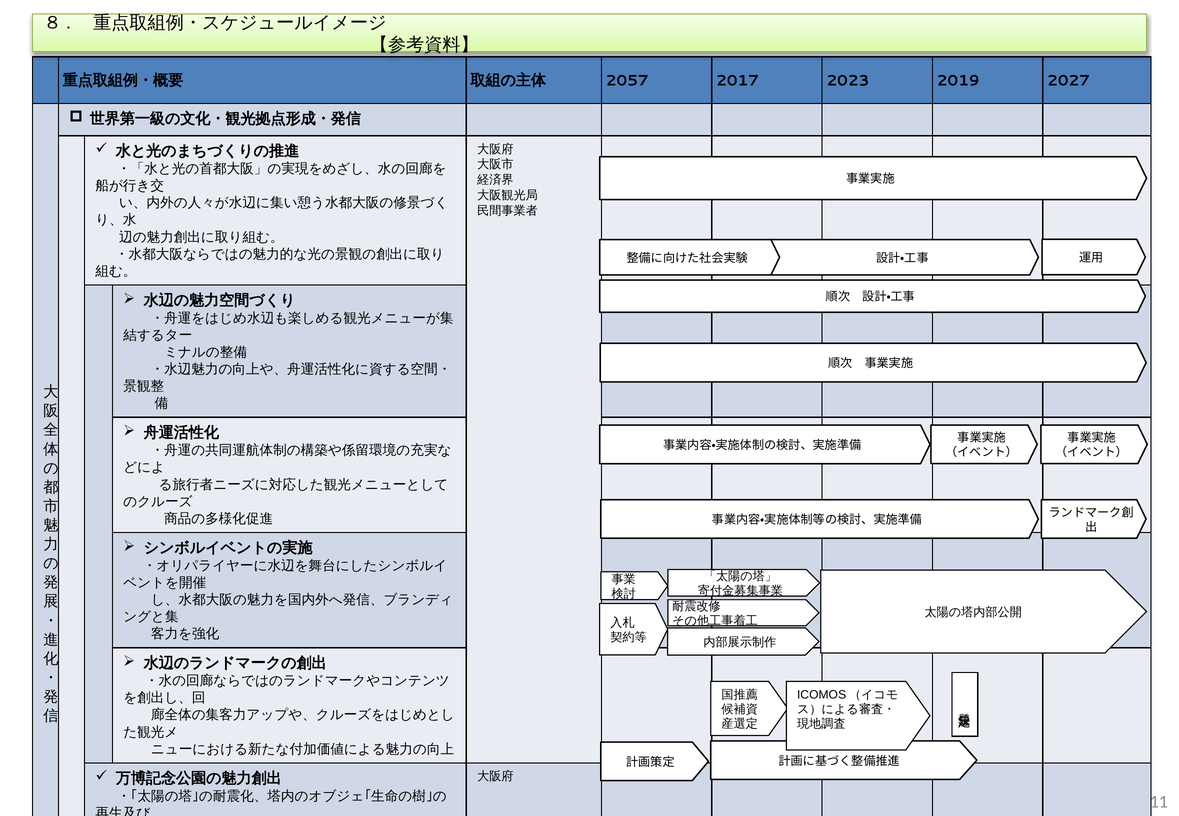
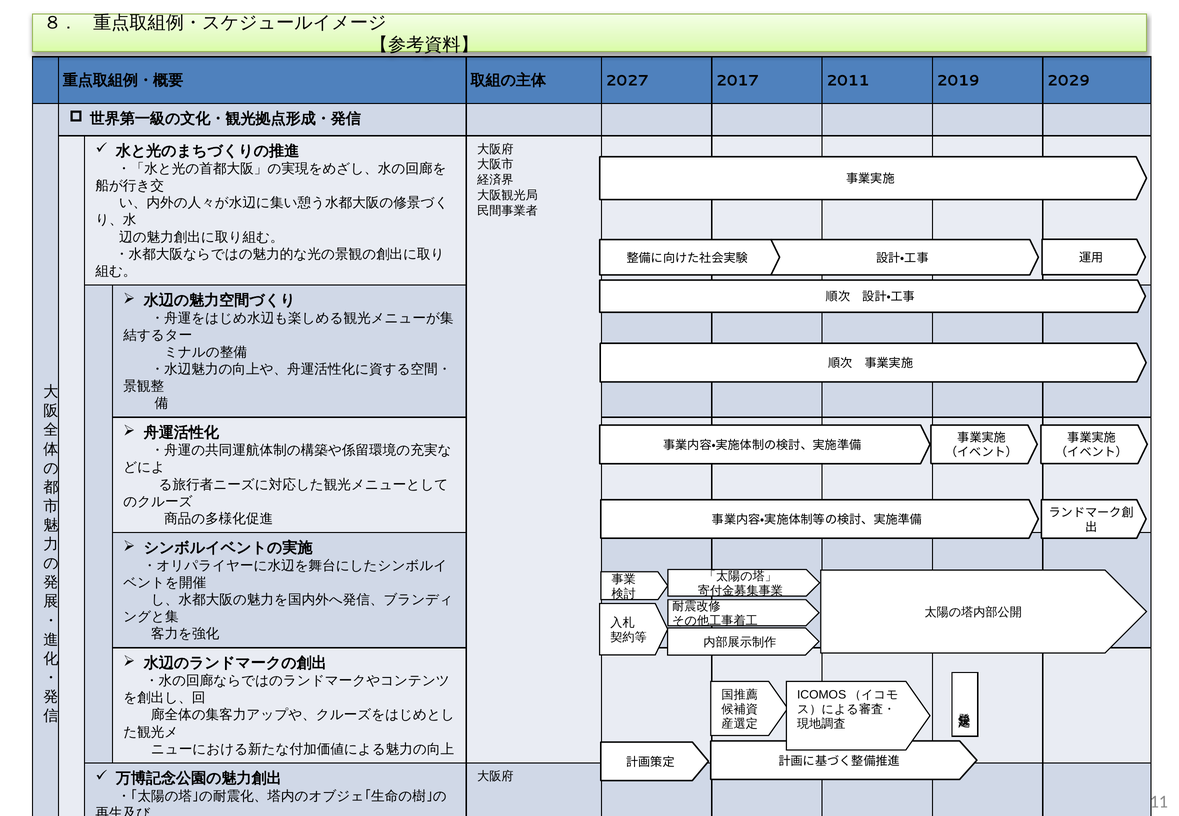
2057: 2057 -> 2027 (627, 81)
2023: 2023 -> 2011 (848, 81)
2027: 2027 -> 2029 (1069, 81)
